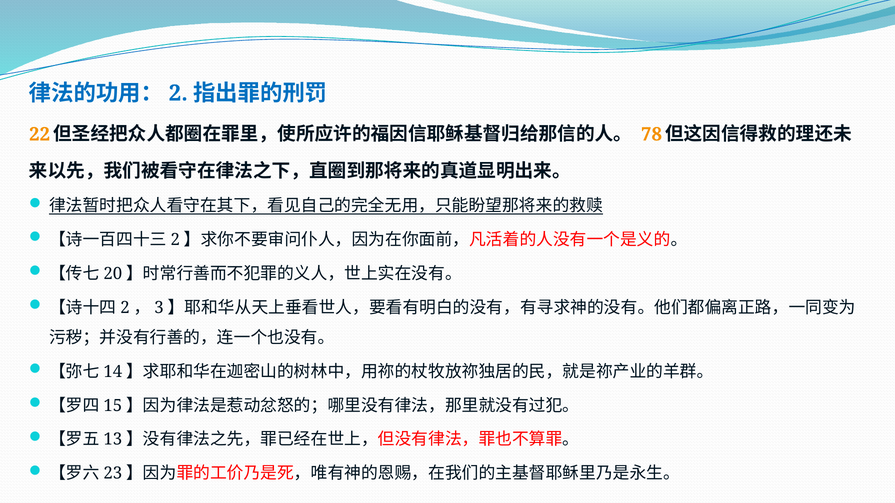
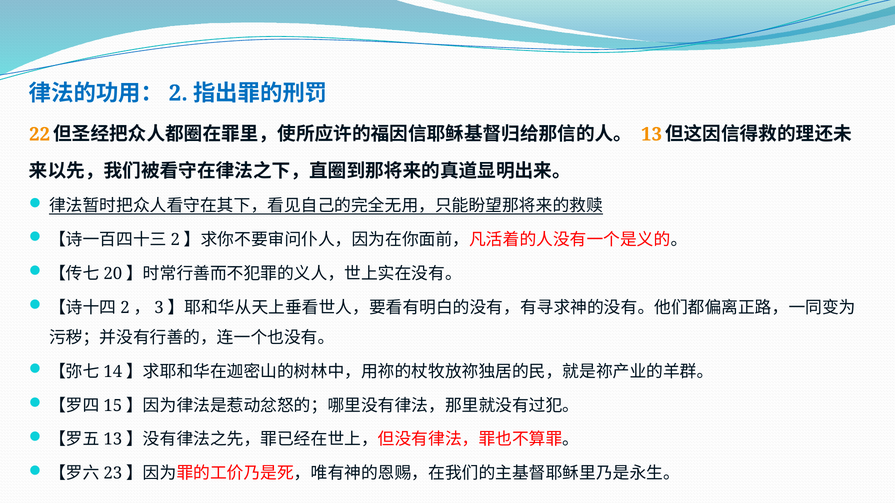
78: 78 -> 13 (651, 134)
